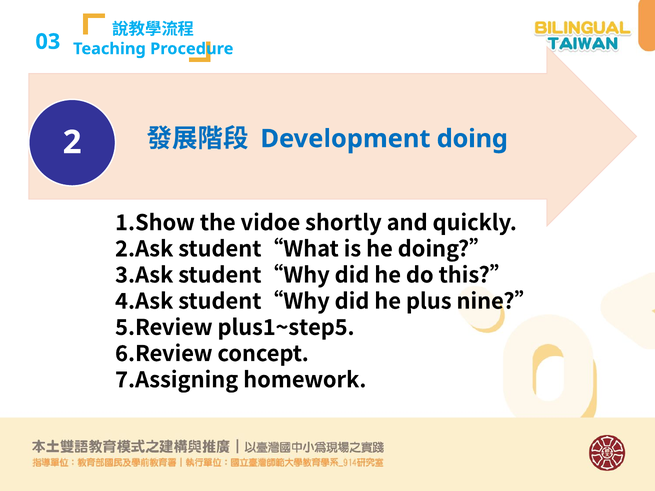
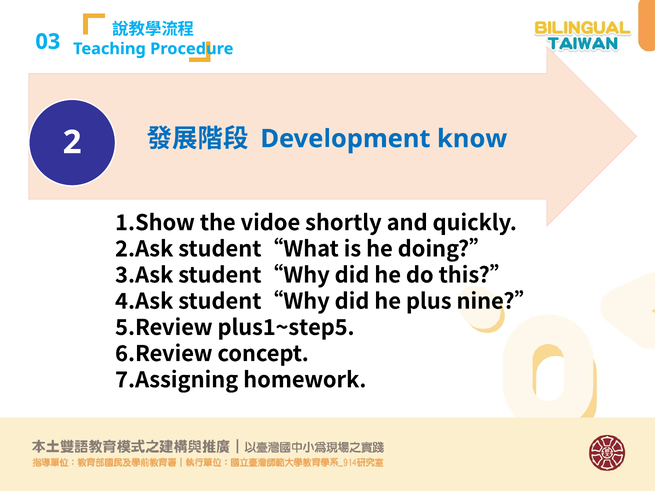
Development doing: doing -> know (472, 139)
